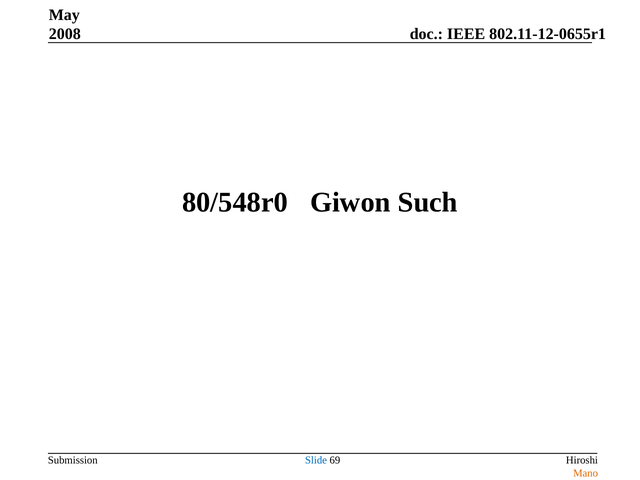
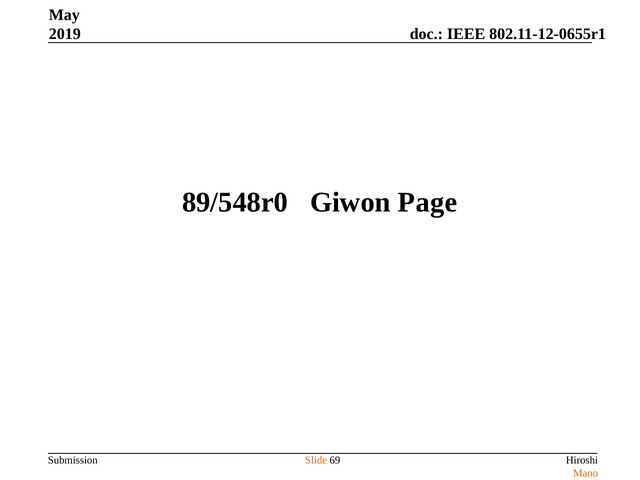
2008: 2008 -> 2019 (65, 34)
80/548r0: 80/548r0 -> 89/548r0 (235, 203)
Such: Such -> Page (428, 203)
Slide colour: blue -> orange (316, 460)
